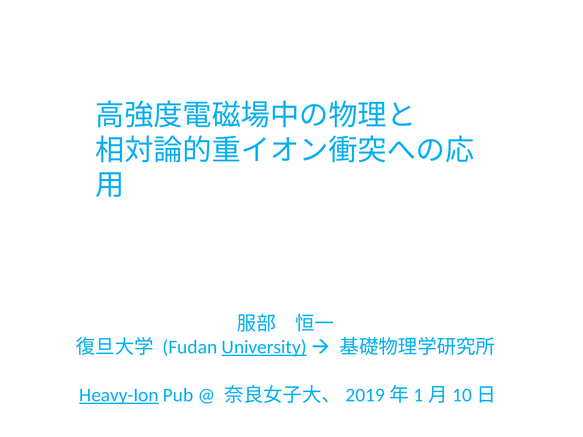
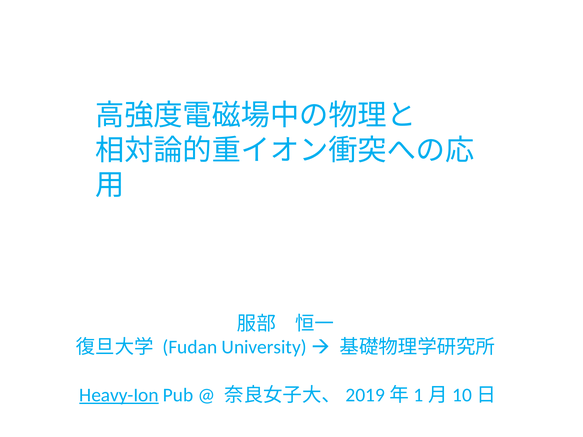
University underline: present -> none (264, 347)
